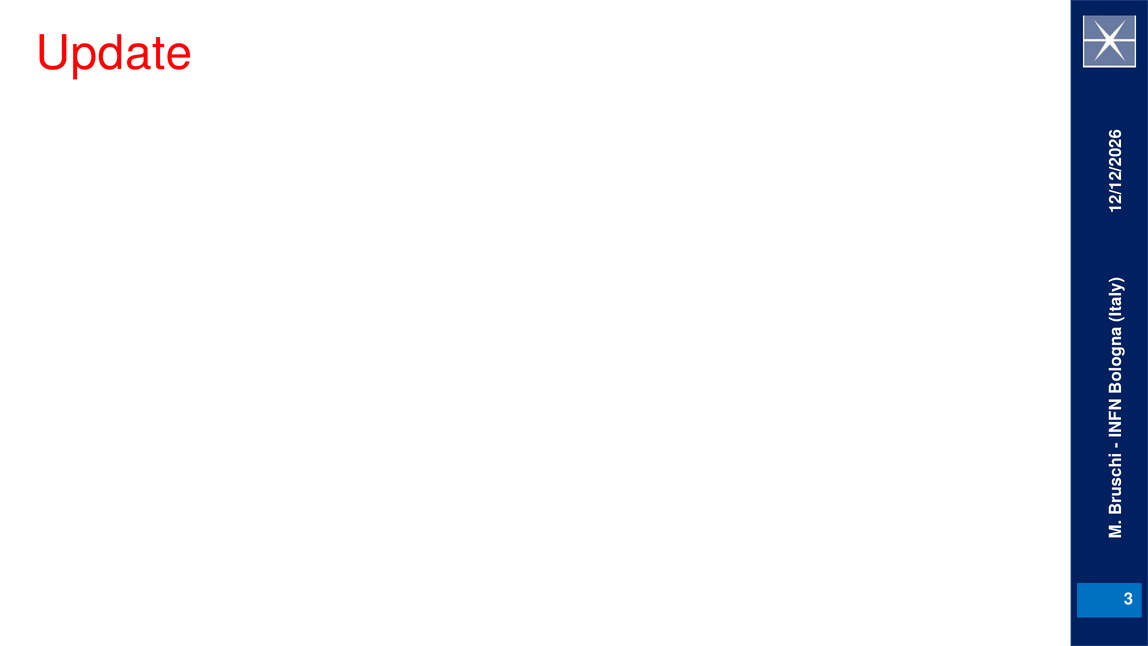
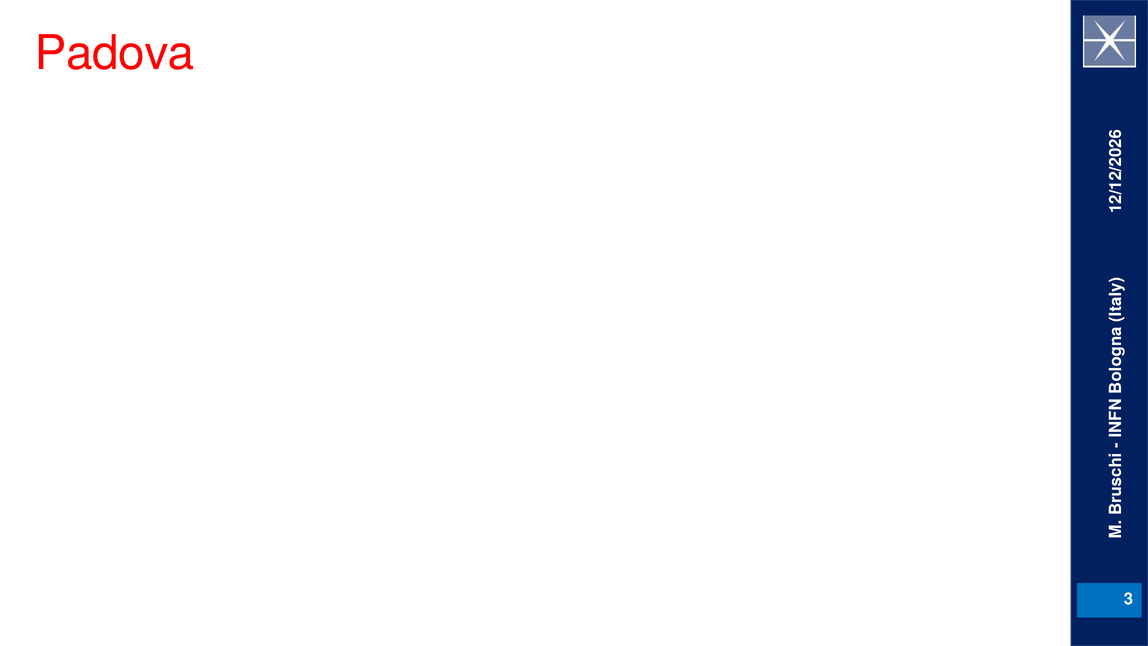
Update: Update -> Padova (115, 53)
